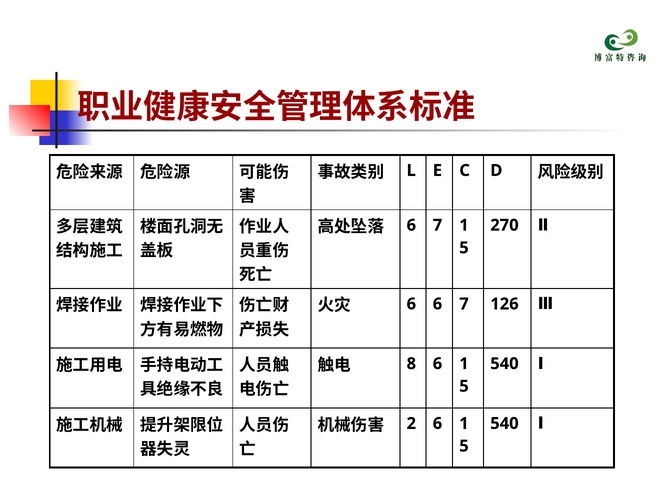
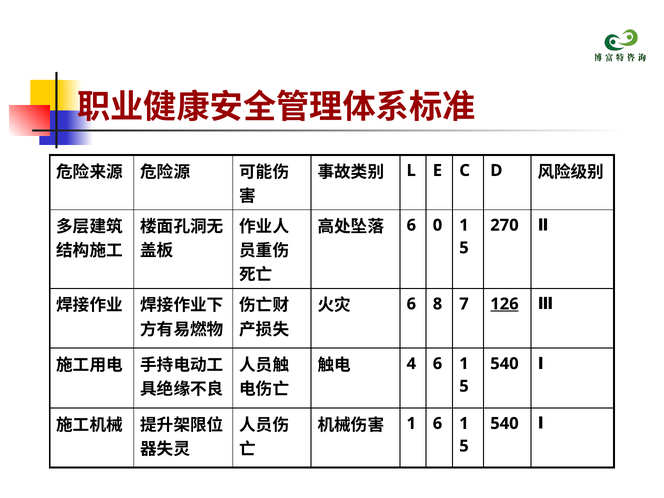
7: 7 -> 0 (437, 225)
6 6: 6 -> 8 (437, 304)
126 underline: none -> present (504, 304)
8: 8 -> 4 (411, 364)
2: 2 -> 1 (411, 423)
